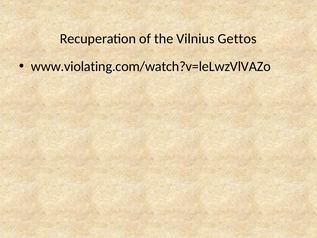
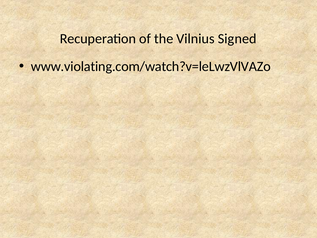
Gettos: Gettos -> Signed (237, 39)
